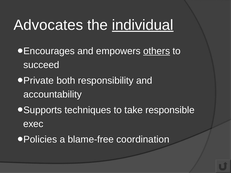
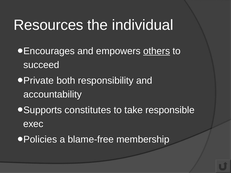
Advocates: Advocates -> Resources (48, 25)
individual underline: present -> none (143, 25)
techniques: techniques -> constitutes (88, 110)
coordination: coordination -> membership (143, 140)
